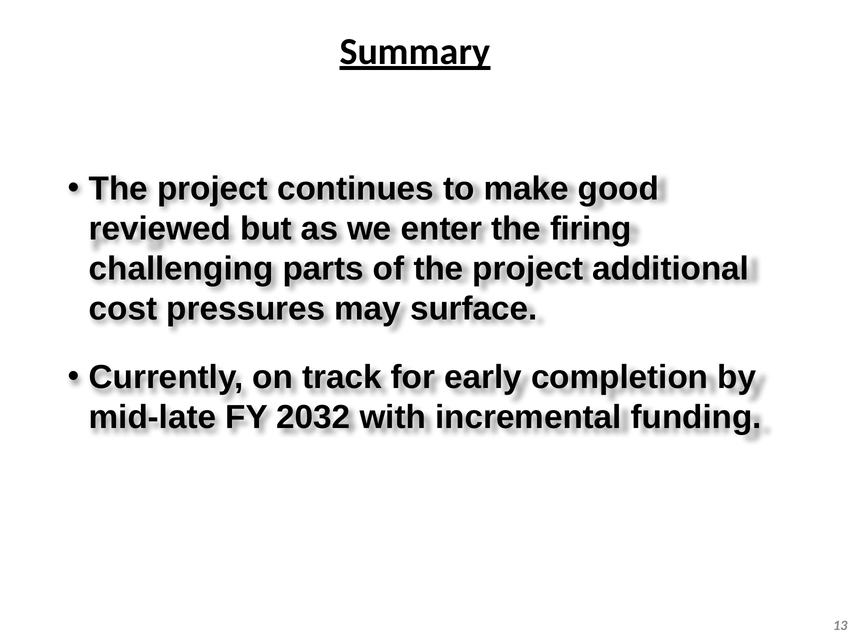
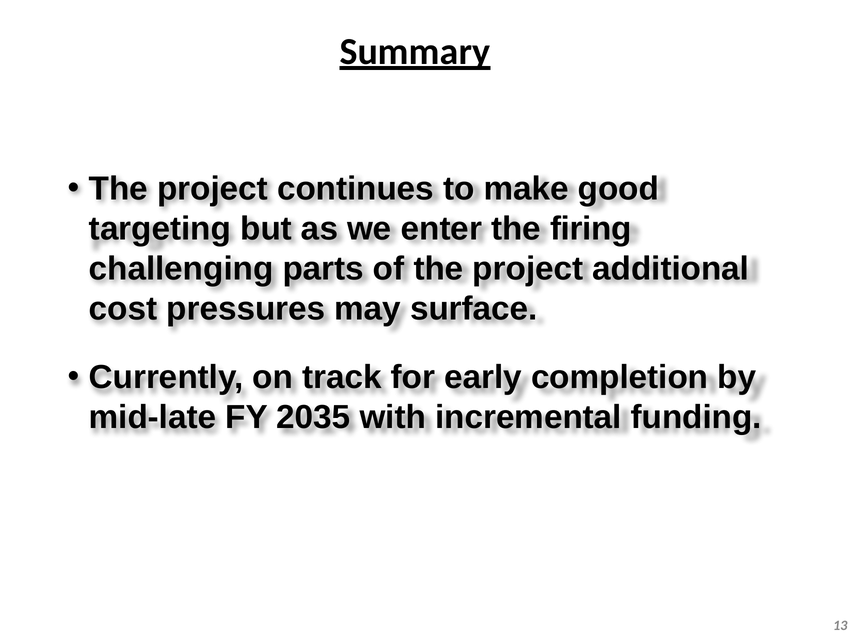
reviewed: reviewed -> targeting (160, 229)
2032: 2032 -> 2035 (313, 417)
